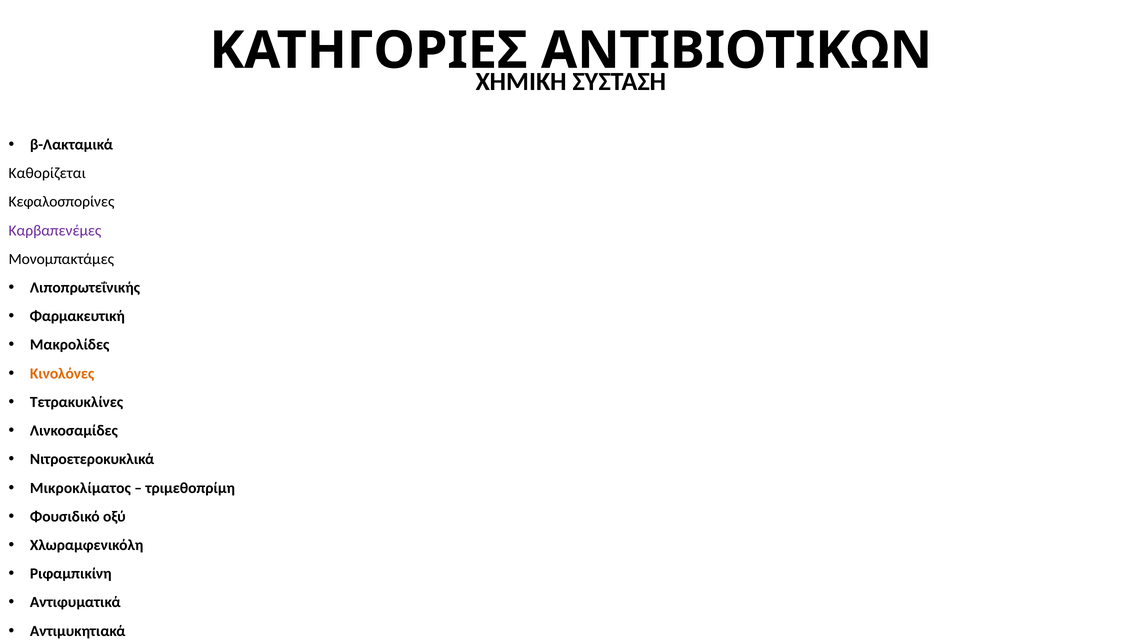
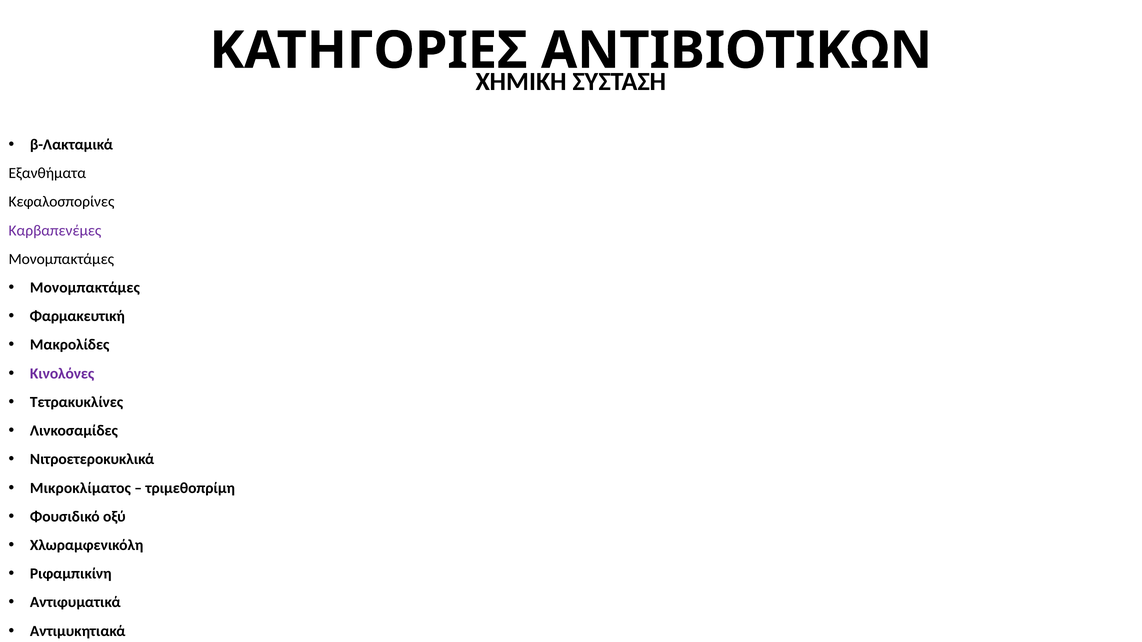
Καθορίζεται: Καθορίζεται -> Εξανθήματα (47, 173)
Λιποπρωτεΐνικής: Λιποπρωτεΐνικής -> Μονομπακτάμες (85, 288)
Κινολόνες colour: orange -> purple (62, 374)
